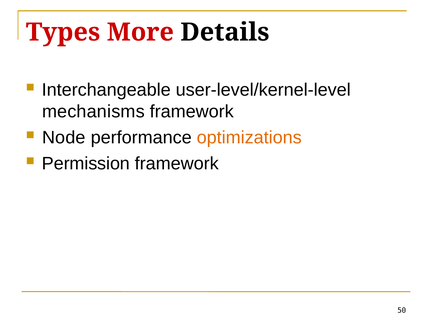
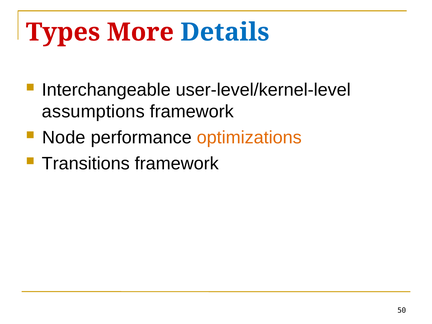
Details colour: black -> blue (225, 32)
mechanisms: mechanisms -> assumptions (93, 111)
Permission: Permission -> Transitions (86, 164)
